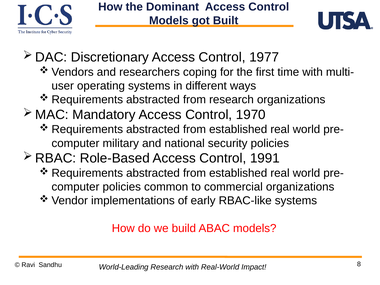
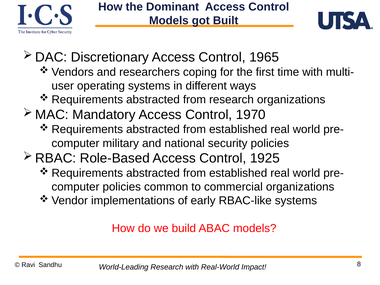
1977: 1977 -> 1965 (264, 57)
1991: 1991 -> 1925 (265, 158)
